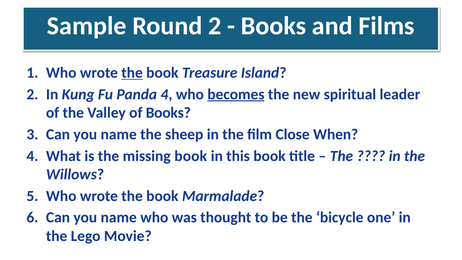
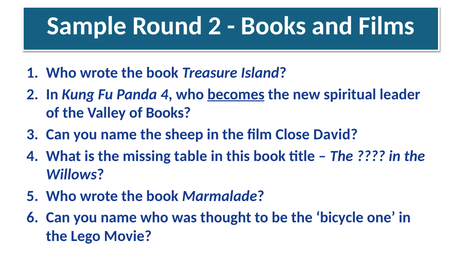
the underline: present -> none (132, 73)
When: When -> David (336, 134)
missing book: book -> table (191, 156)
